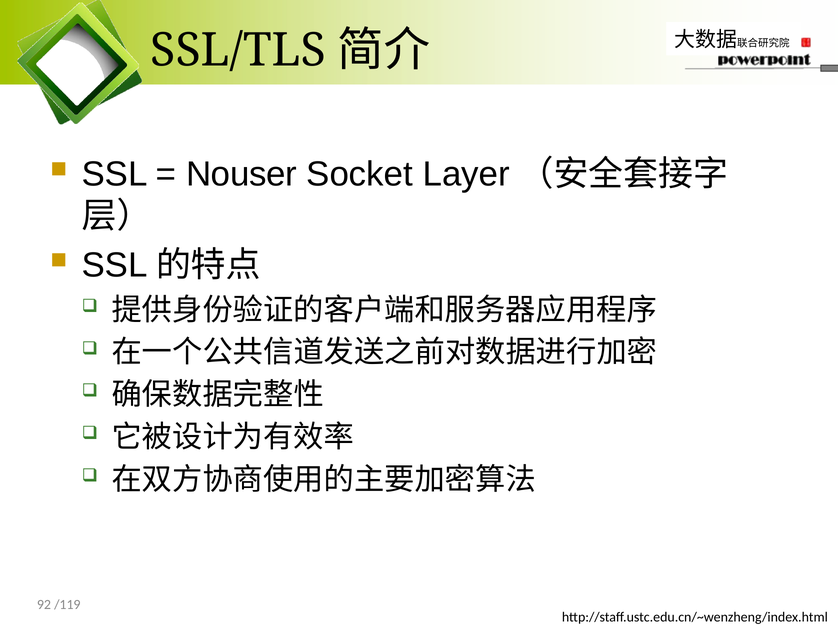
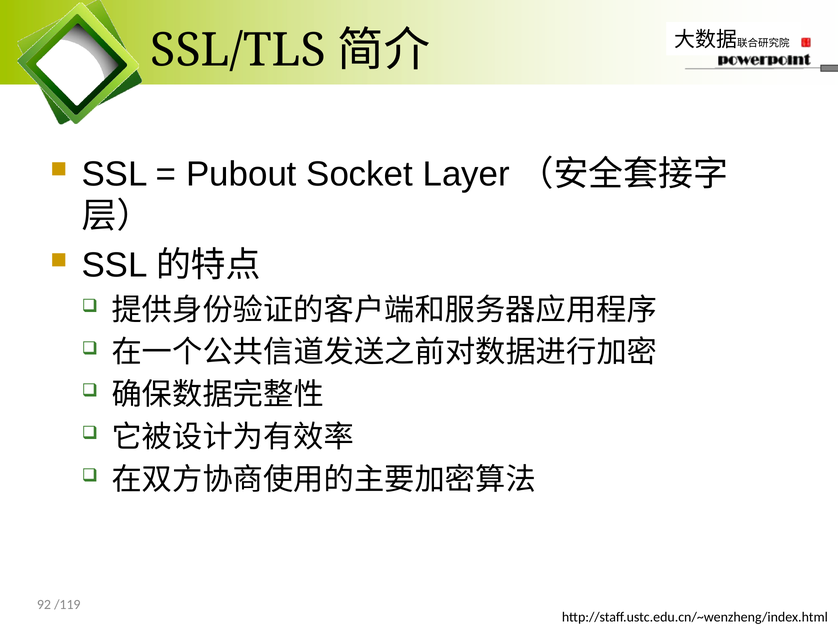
Nouser: Nouser -> Pubout (241, 174)
